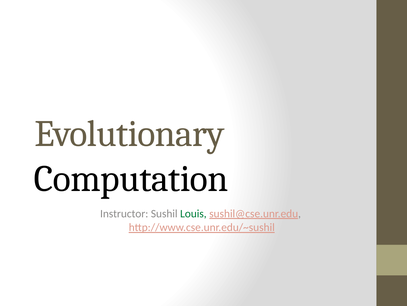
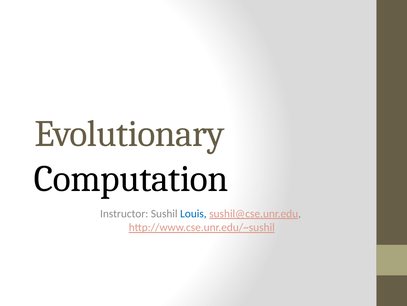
Louis colour: green -> blue (193, 213)
